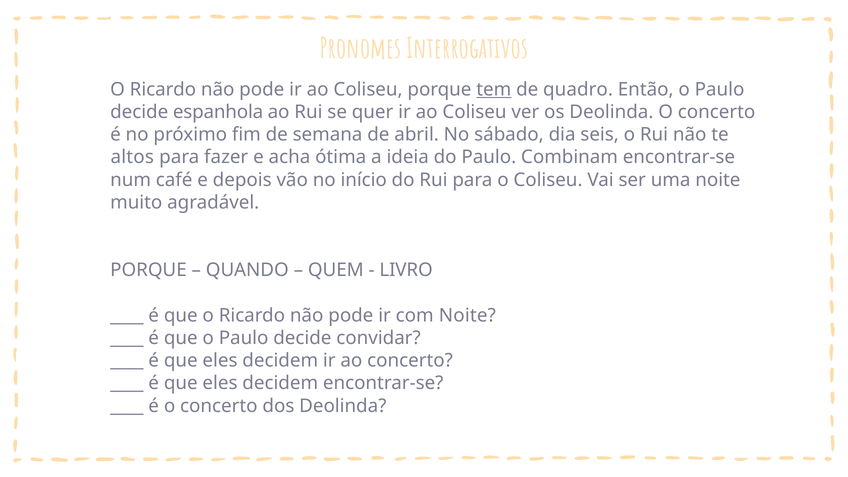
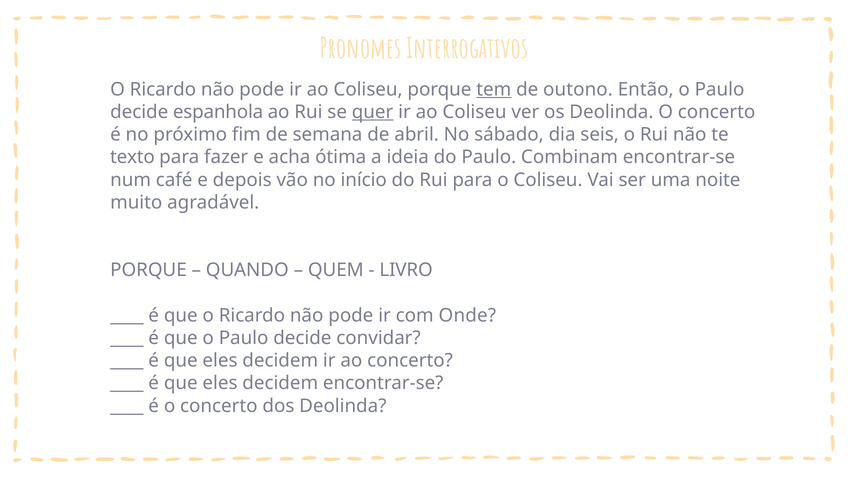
quadro: quadro -> outono (578, 89)
quer underline: none -> present (373, 112)
altos: altos -> texto (132, 157)
com Noite: Noite -> Onde (467, 315)
